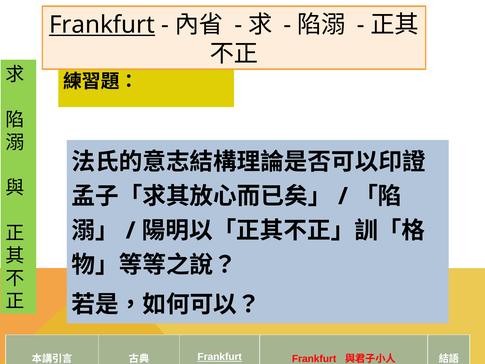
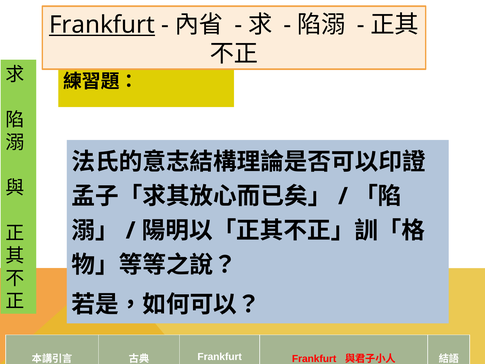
Frankfurt underline: present -> none (220, 357)
